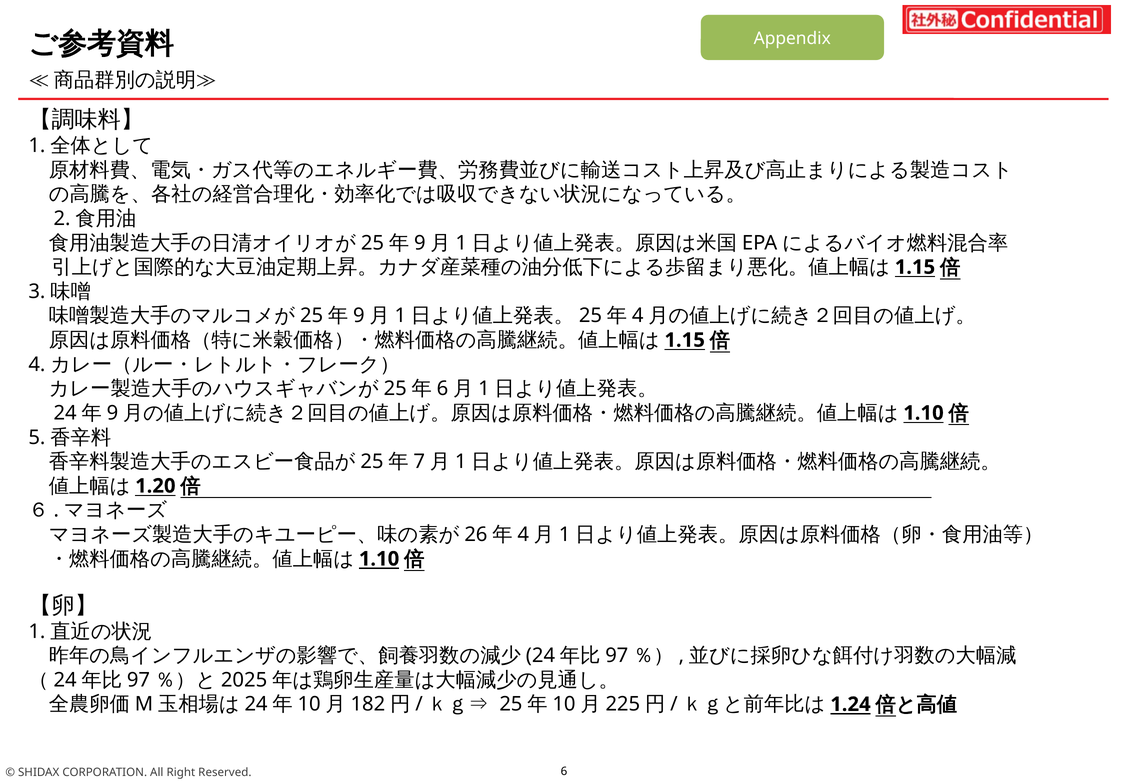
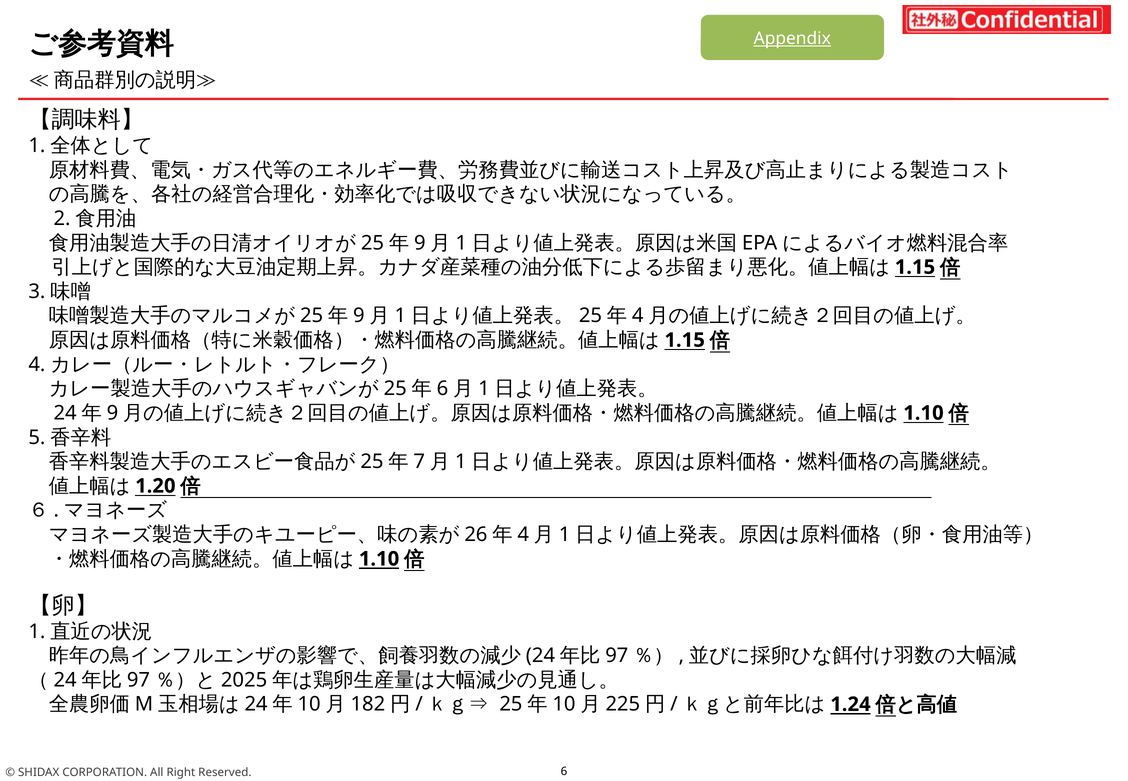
Appendix underline: none -> present (792, 39)
